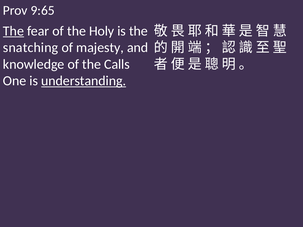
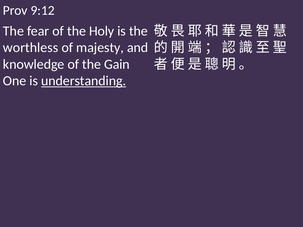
9:65: 9:65 -> 9:12 (43, 11)
The underline: present -> none (13, 31)
snatching: snatching -> worthless (31, 48)
Calls: Calls -> Gain (117, 64)
